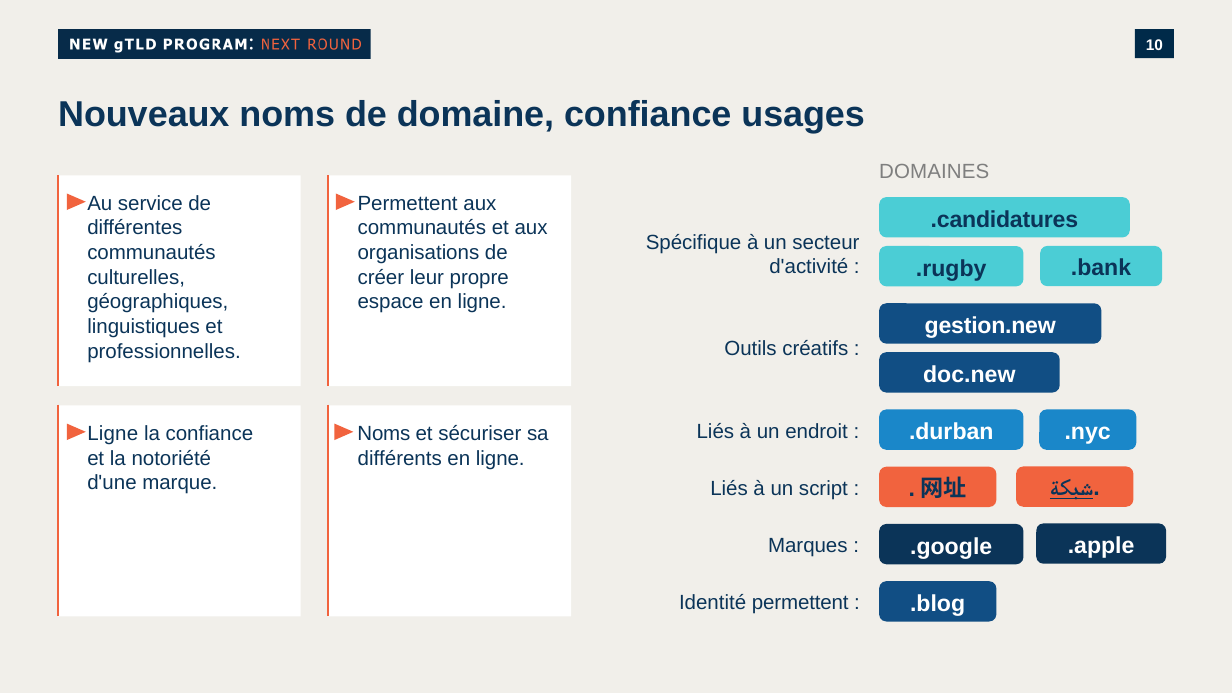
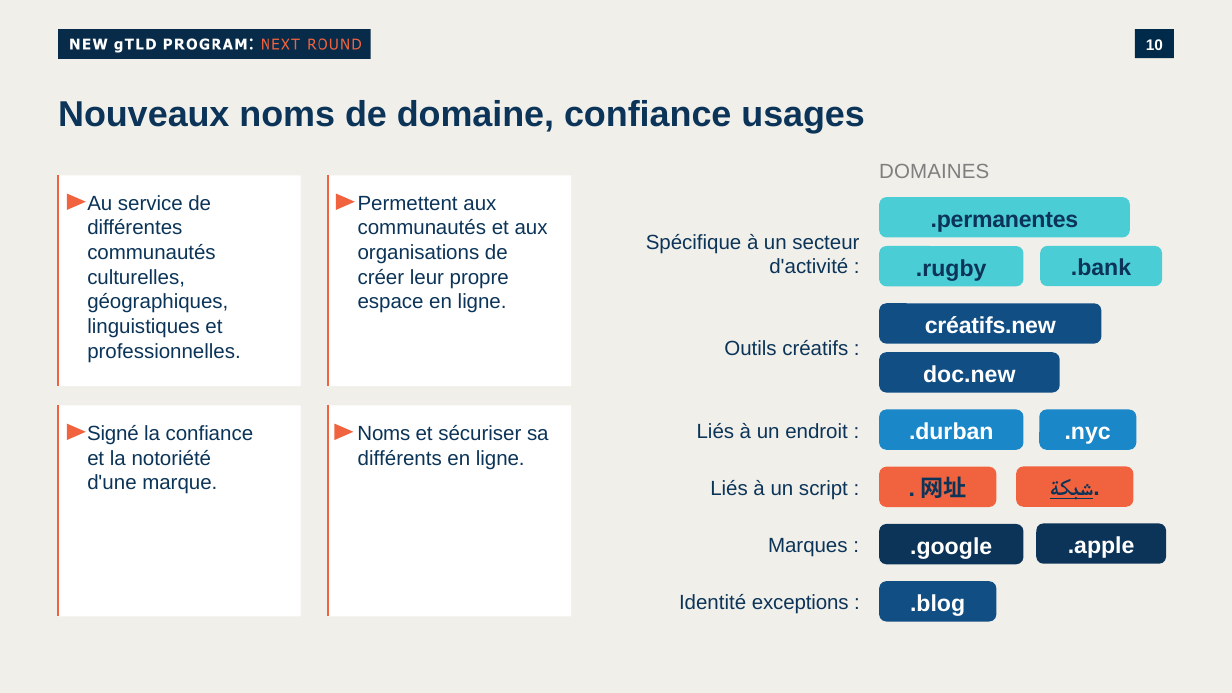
.candidatures: .candidatures -> .permanentes (1004, 220)
gestion.new: gestion.new -> créatifs.new (990, 326)
Ligne: Ligne -> Signé (113, 434)
Identité permettent: permettent -> exceptions (800, 602)
